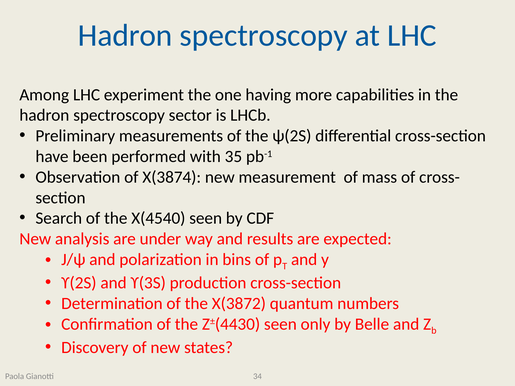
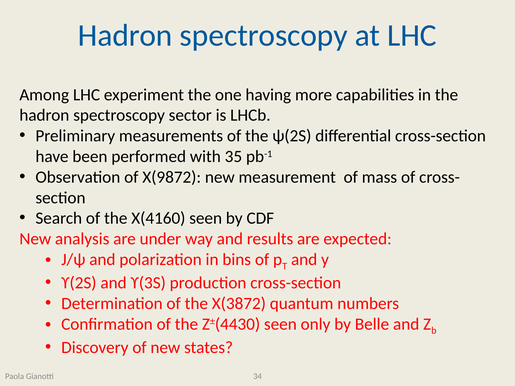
X(3874: X(3874 -> X(9872 (172, 177)
X(4540: X(4540 -> X(4160 (158, 218)
